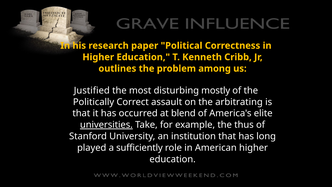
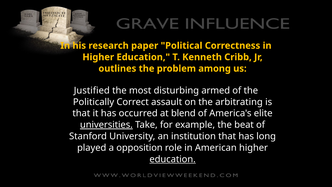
mostly: mostly -> armed (216, 90)
thus: thus -> beat (244, 125)
sufficiently: sufficiently -> opposition (139, 148)
education underline: none -> present (173, 159)
